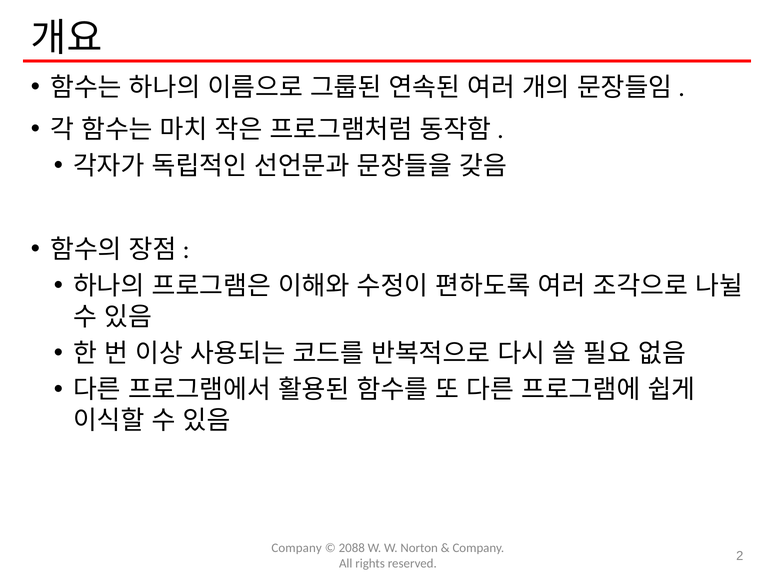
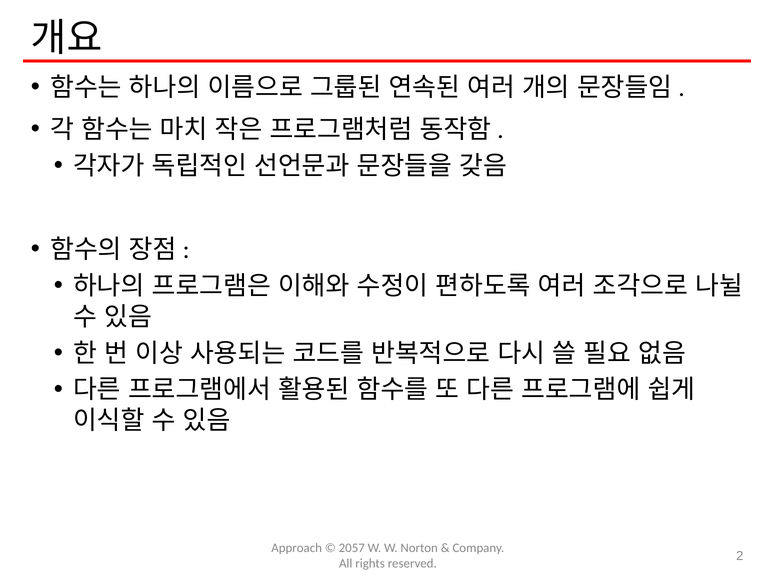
Company: Company -> Approach (297, 548)
2088: 2088 -> 2057 (352, 548)
